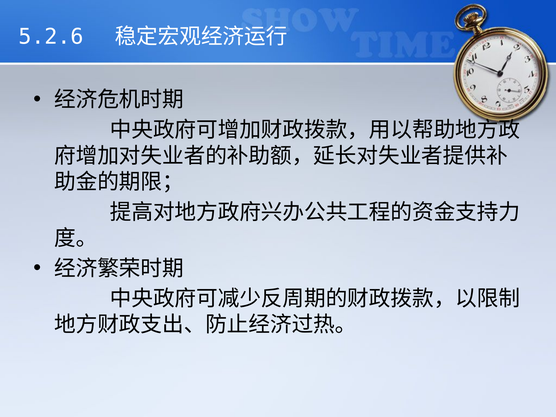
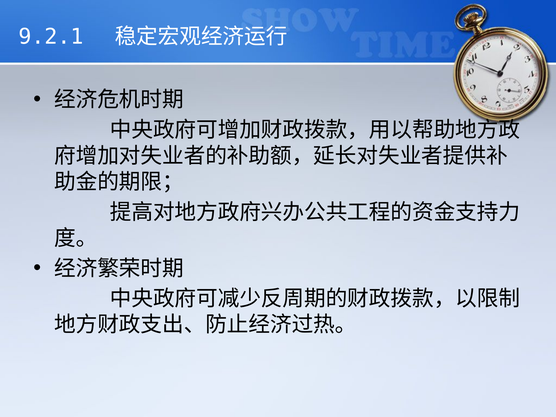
5.2.6: 5.2.6 -> 9.2.1 (51, 37)
